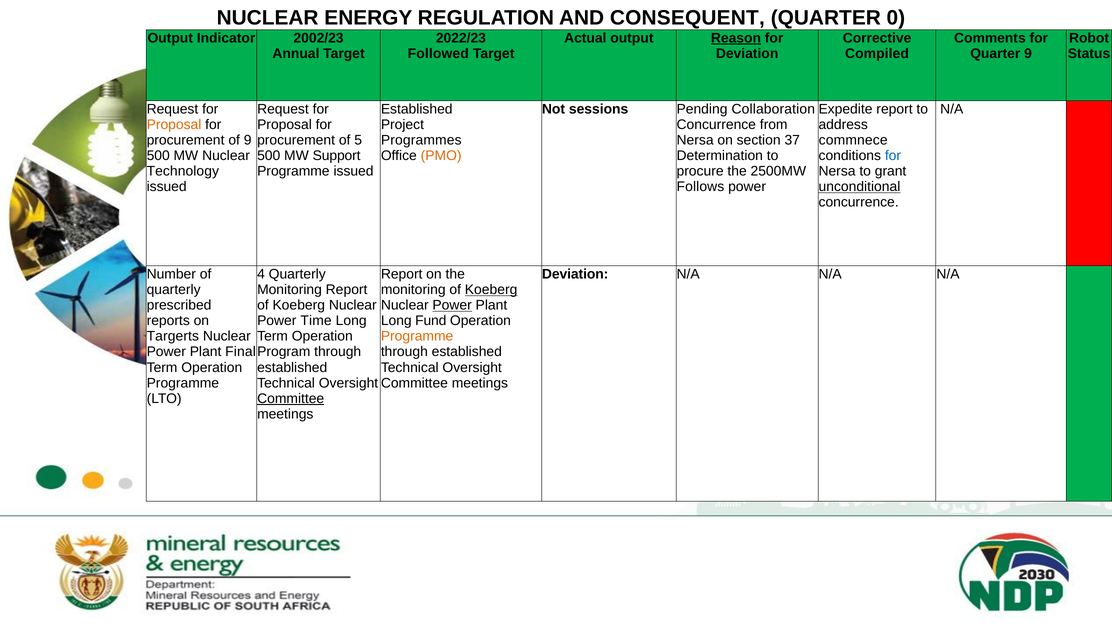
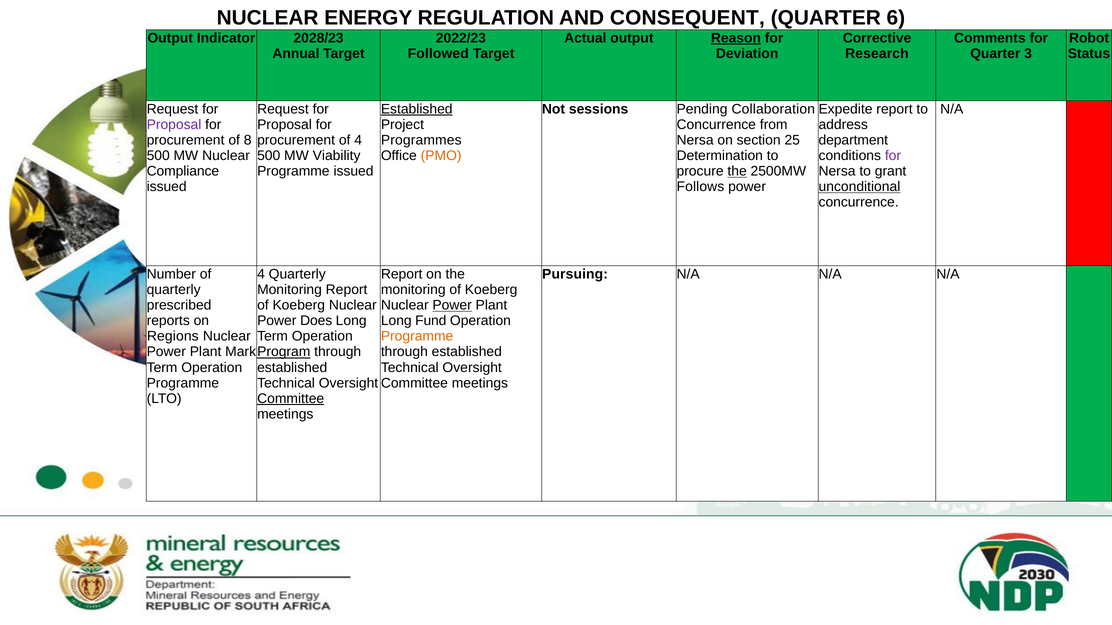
0: 0 -> 6 (896, 18)
2002/23: 2002/23 -> 2028/23 (319, 38)
Compiled: Compiled -> Research (877, 54)
Quarter 9: 9 -> 3 (1028, 54)
Established underline: none -> present (417, 109)
Proposal colour: orange -> purple (174, 125)
of 9: 9 -> 8 (248, 140)
of 5: 5 -> 4 (358, 140)
37: 37 -> 25 (792, 140)
commnece: commnece -> department (853, 140)
Support: Support -> Viability (337, 156)
for colour: blue -> purple (893, 156)
Technology: Technology -> Compliance (183, 171)
the underline: none -> present (737, 171)
Deviation: Deviation -> Pursuing (575, 274)
Koeberg underline: present -> none (491, 290)
Time: Time -> Does (316, 321)
Targerts: Targerts -> Regions (173, 337)
Final: Final -> Mark (241, 352)
Program underline: none -> present (284, 352)
